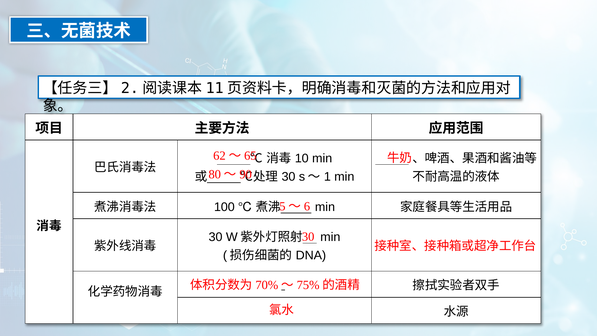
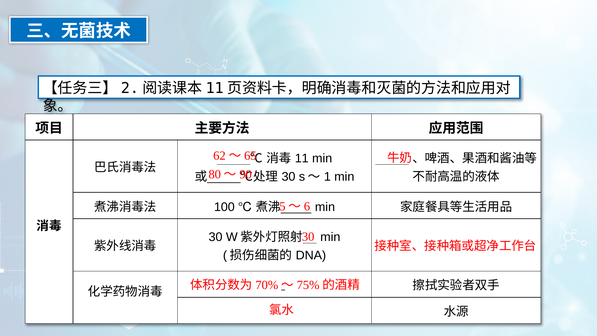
10: 10 -> 11 (302, 158)
